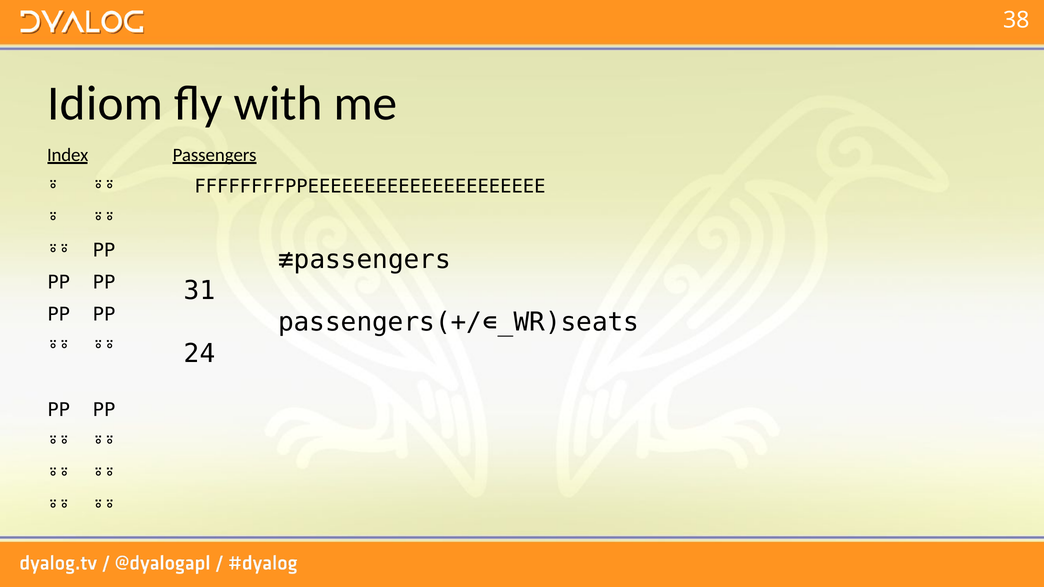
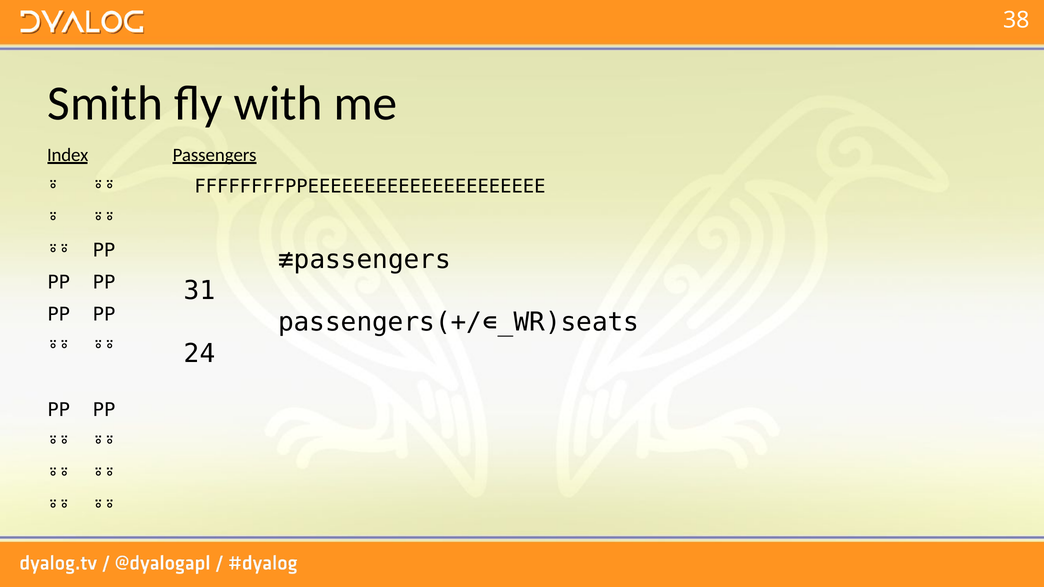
Idiom: Idiom -> Smith (105, 104)
